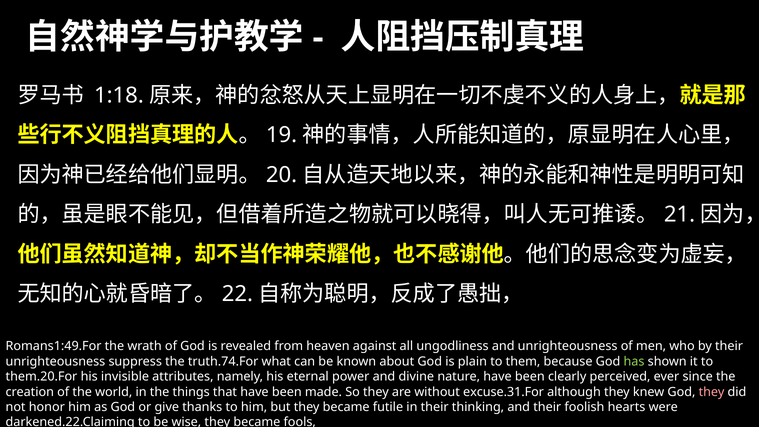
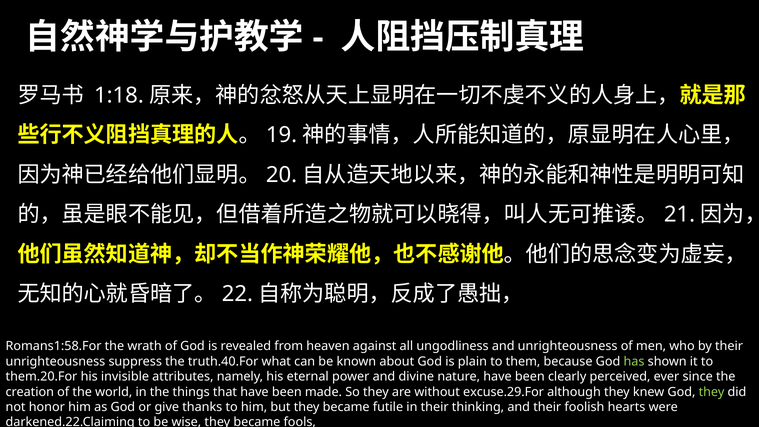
Romans1:49.For: Romans1:49.For -> Romans1:58.For (54, 346)
truth.74.For: truth.74.For -> truth.40.For (223, 361)
excuse.31.For: excuse.31.For -> excuse.29.For (504, 392)
they colour: pink -> light green (712, 392)
